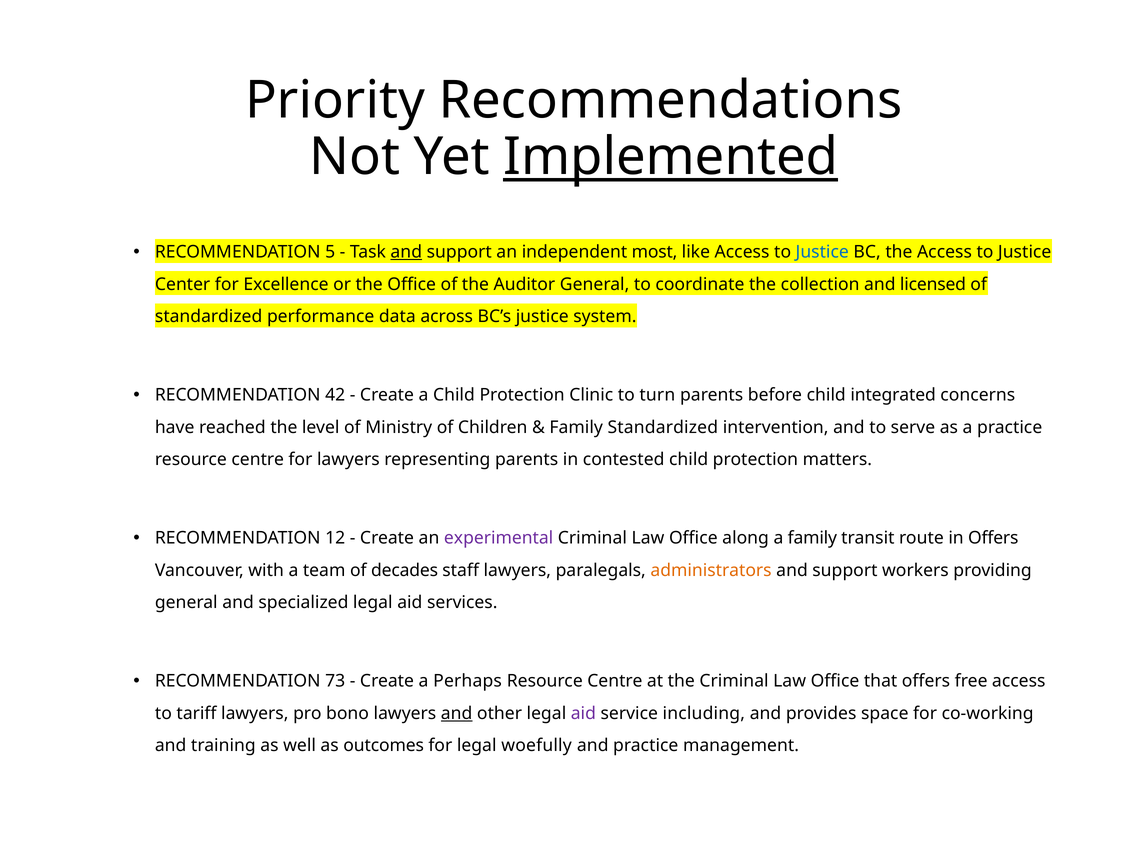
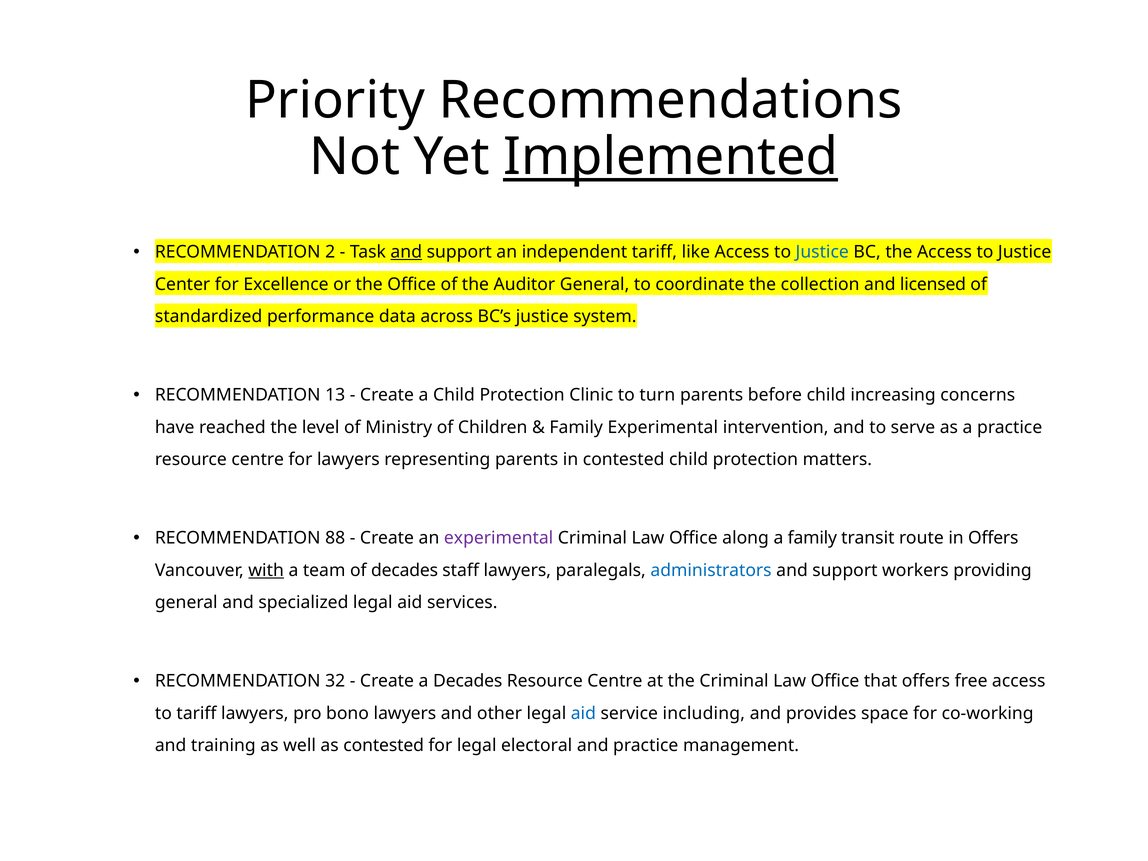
5: 5 -> 2 (330, 252)
independent most: most -> tariff (654, 252)
42: 42 -> 13 (335, 395)
integrated: integrated -> increasing (893, 395)
Family Standardized: Standardized -> Experimental (663, 427)
12: 12 -> 88 (335, 538)
with underline: none -> present (266, 570)
administrators colour: orange -> blue (711, 570)
73: 73 -> 32 (335, 681)
a Perhaps: Perhaps -> Decades (468, 681)
and underline: present -> none (457, 713)
aid colour: purple -> blue (583, 713)
as outcomes: outcomes -> contested (384, 745)
woefully: woefully -> electoral (537, 745)
